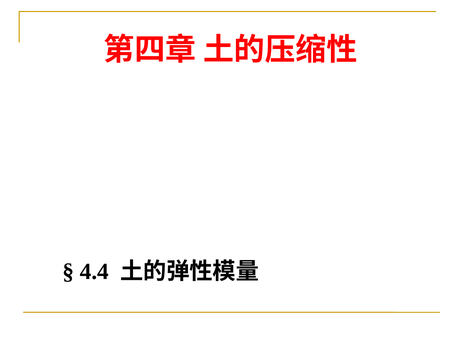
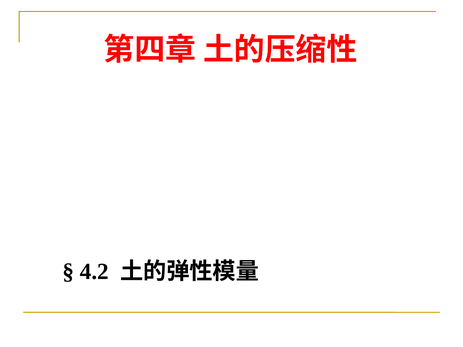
4.4: 4.4 -> 4.2 (94, 272)
